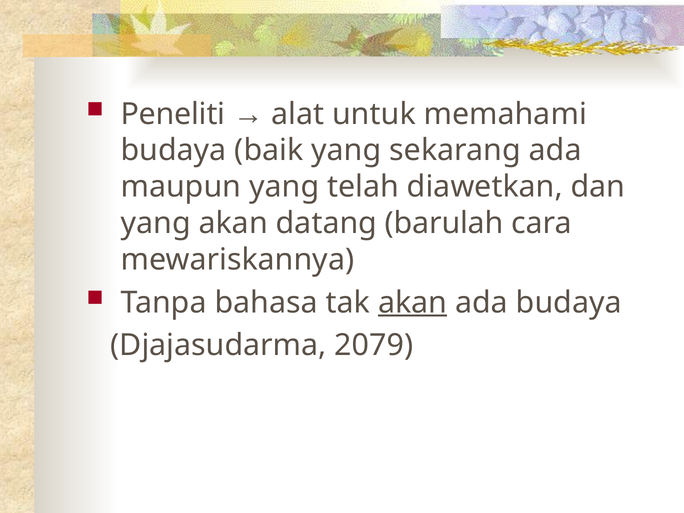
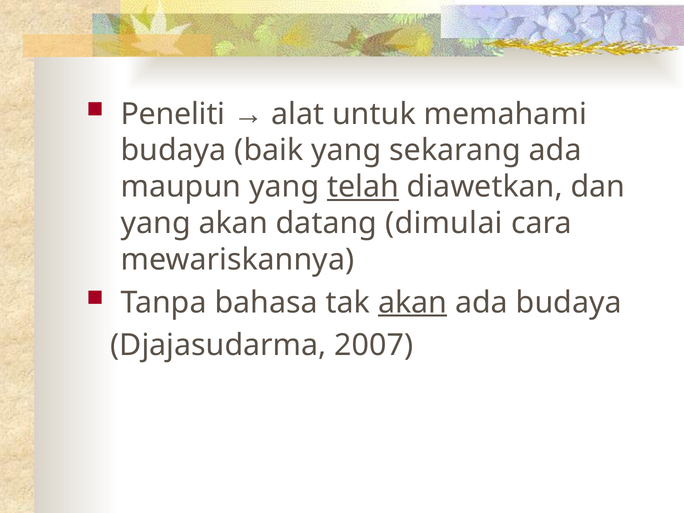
telah underline: none -> present (363, 187)
barulah: barulah -> dimulai (444, 223)
2079: 2079 -> 2007 (374, 345)
